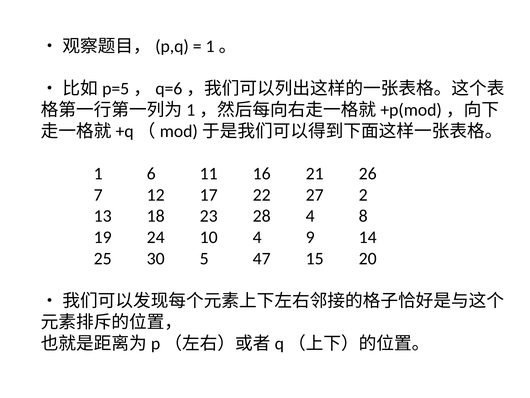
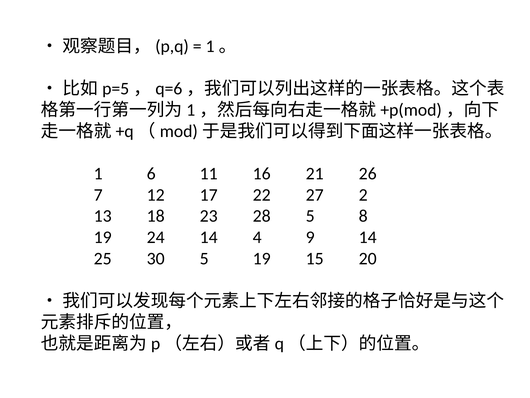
28 4: 4 -> 5 (310, 216)
24 10: 10 -> 14 (209, 237)
5 47: 47 -> 19 (262, 258)
